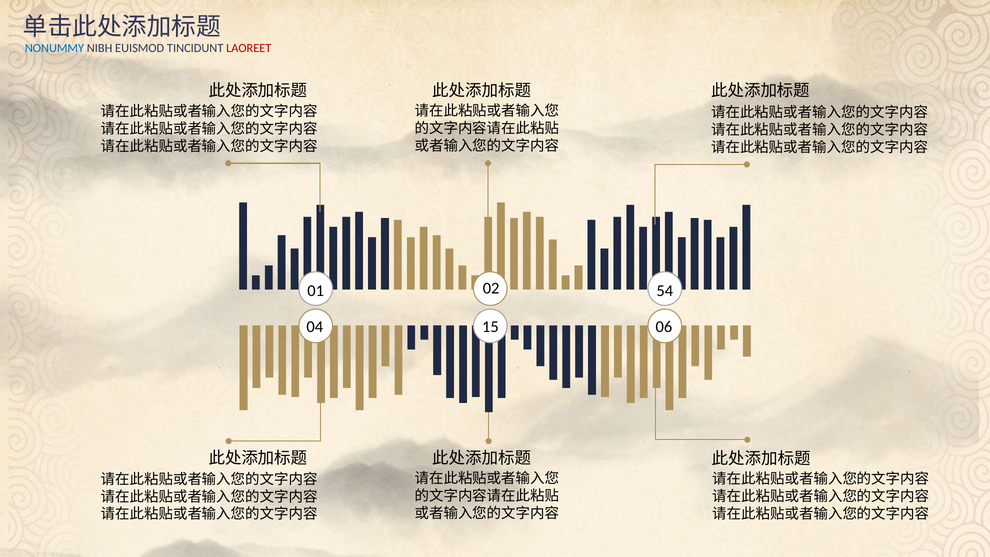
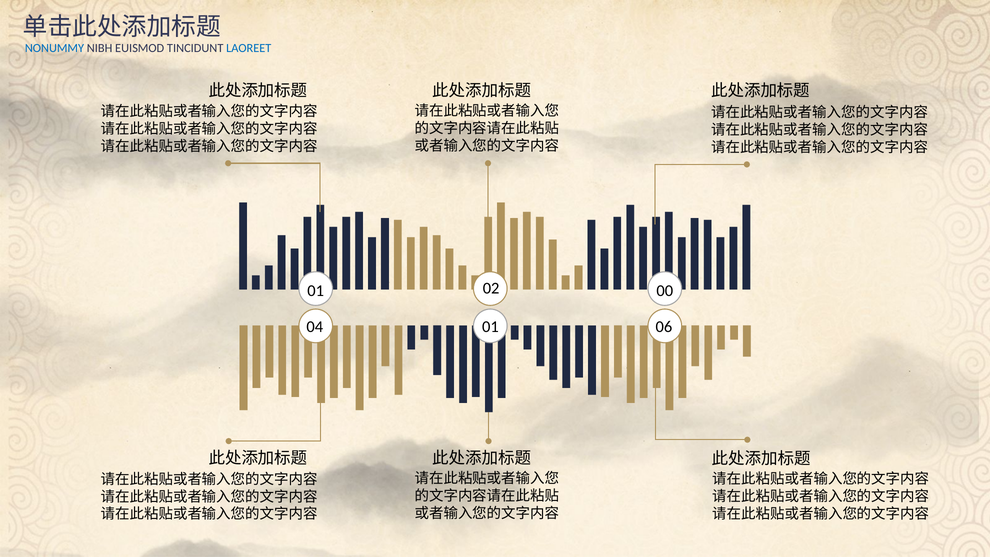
LAOREET colour: red -> blue (249, 48)
54: 54 -> 00 (665, 291)
04 15: 15 -> 01 (490, 327)
